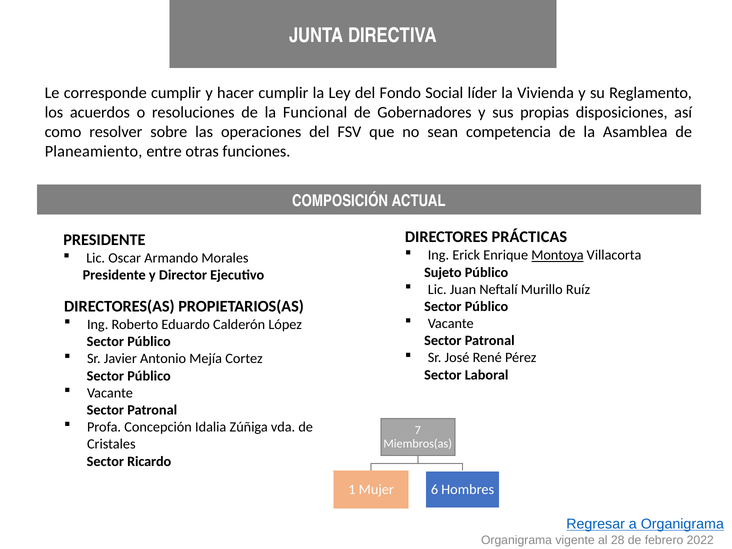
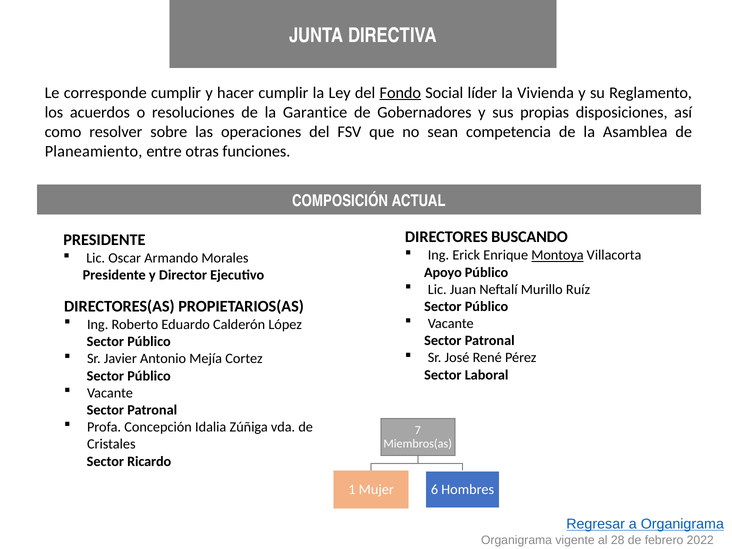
Fondo underline: none -> present (400, 93)
Funcional: Funcional -> Garantice (315, 112)
PRÁCTICAS: PRÁCTICAS -> BUSCANDO (529, 237)
Sujeto: Sujeto -> Apoyo (443, 272)
